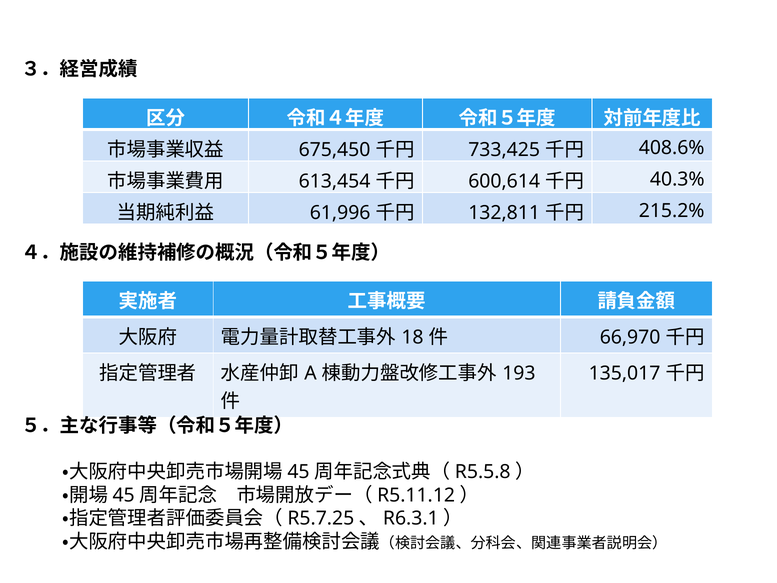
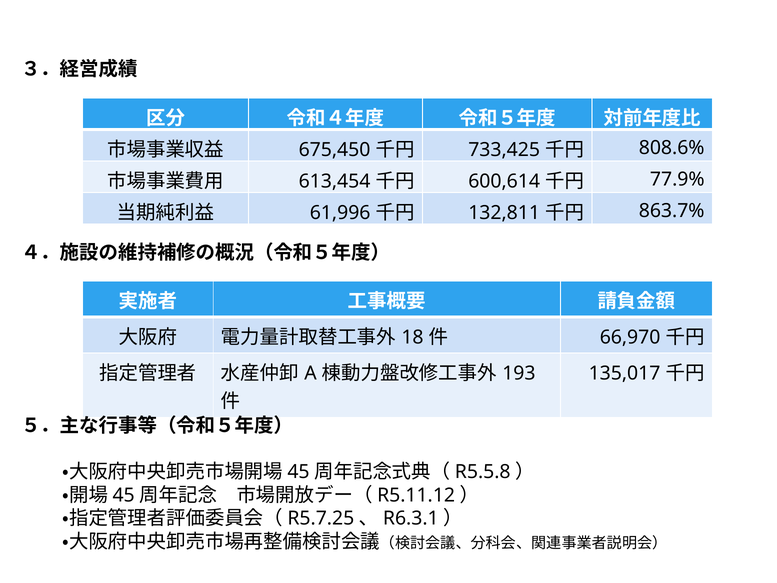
408.6%: 408.6% -> 808.6% (672, 148)
40.3%: 40.3% -> 77.9% (677, 179)
215.2%: 215.2% -> 863.7% (672, 211)
